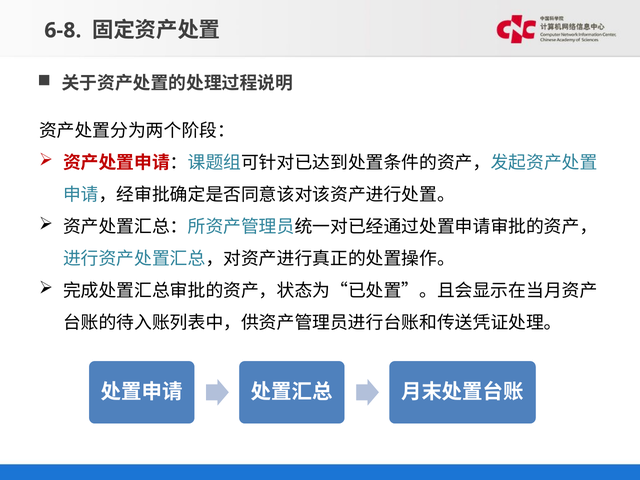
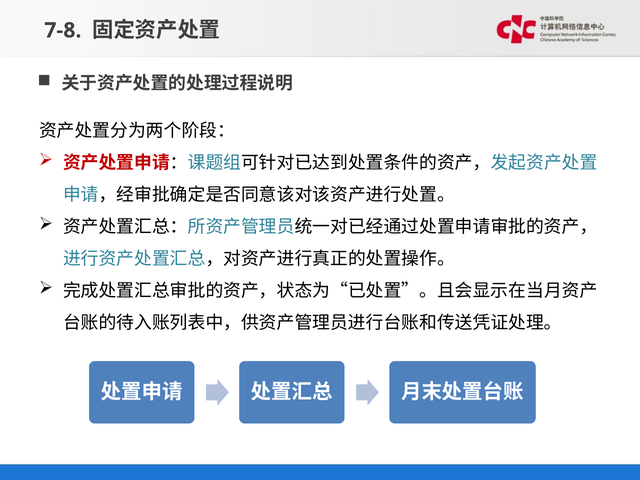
6-8: 6-8 -> 7-8 (63, 30)
